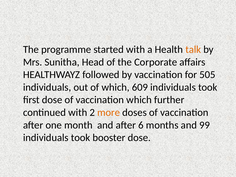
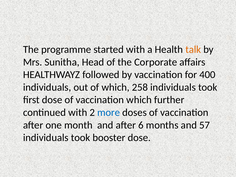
505: 505 -> 400 (207, 75)
609: 609 -> 258 (140, 87)
more colour: orange -> blue (109, 112)
99: 99 -> 57 (205, 125)
